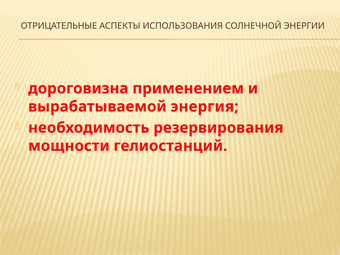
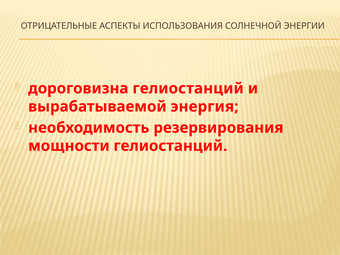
дороговизна применением: применением -> гелиостанций (188, 88)
